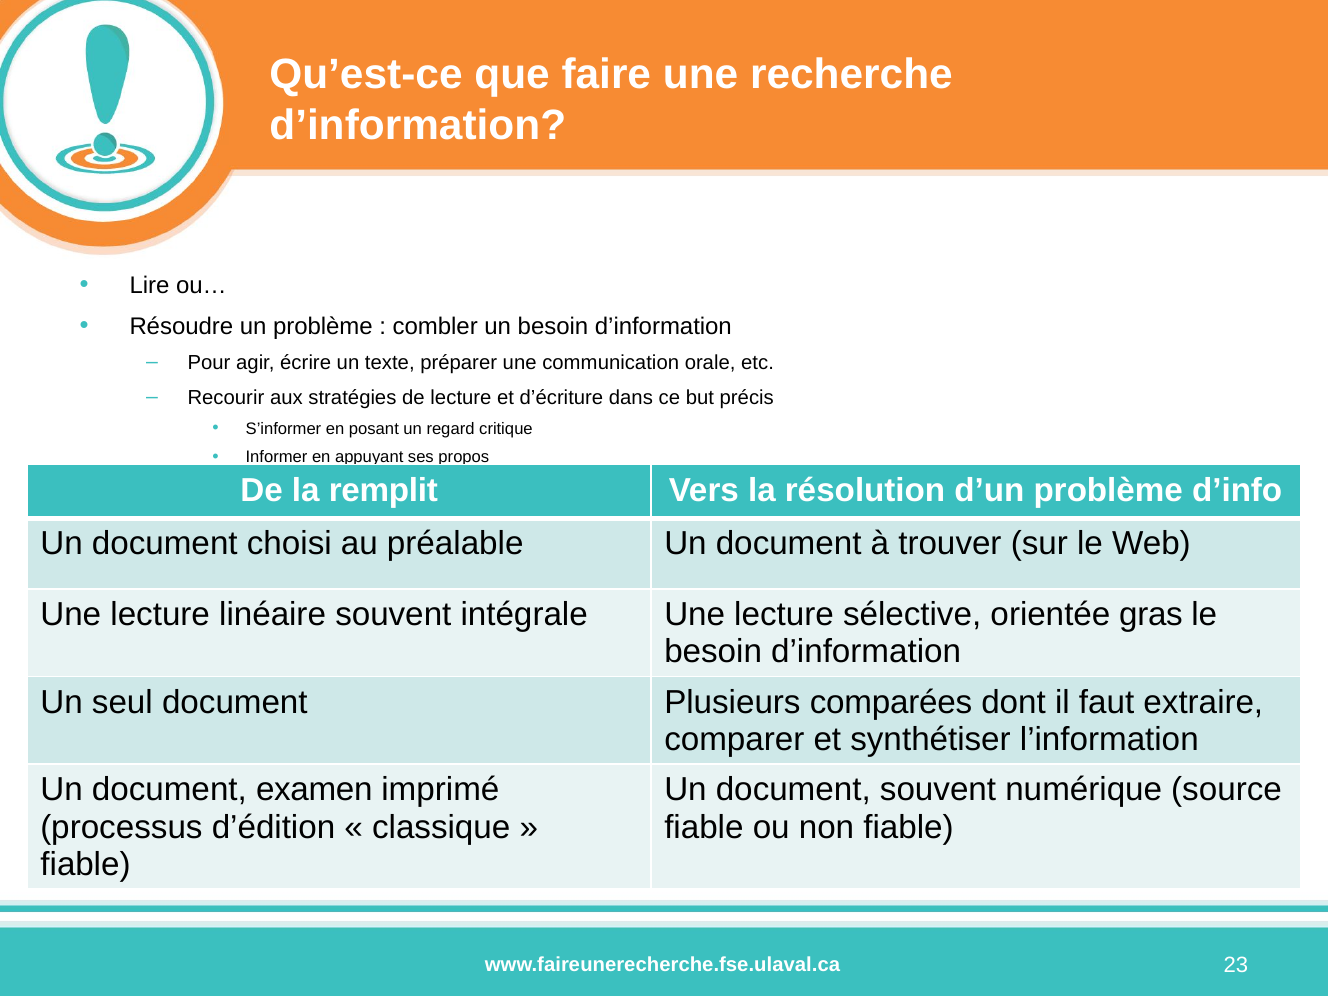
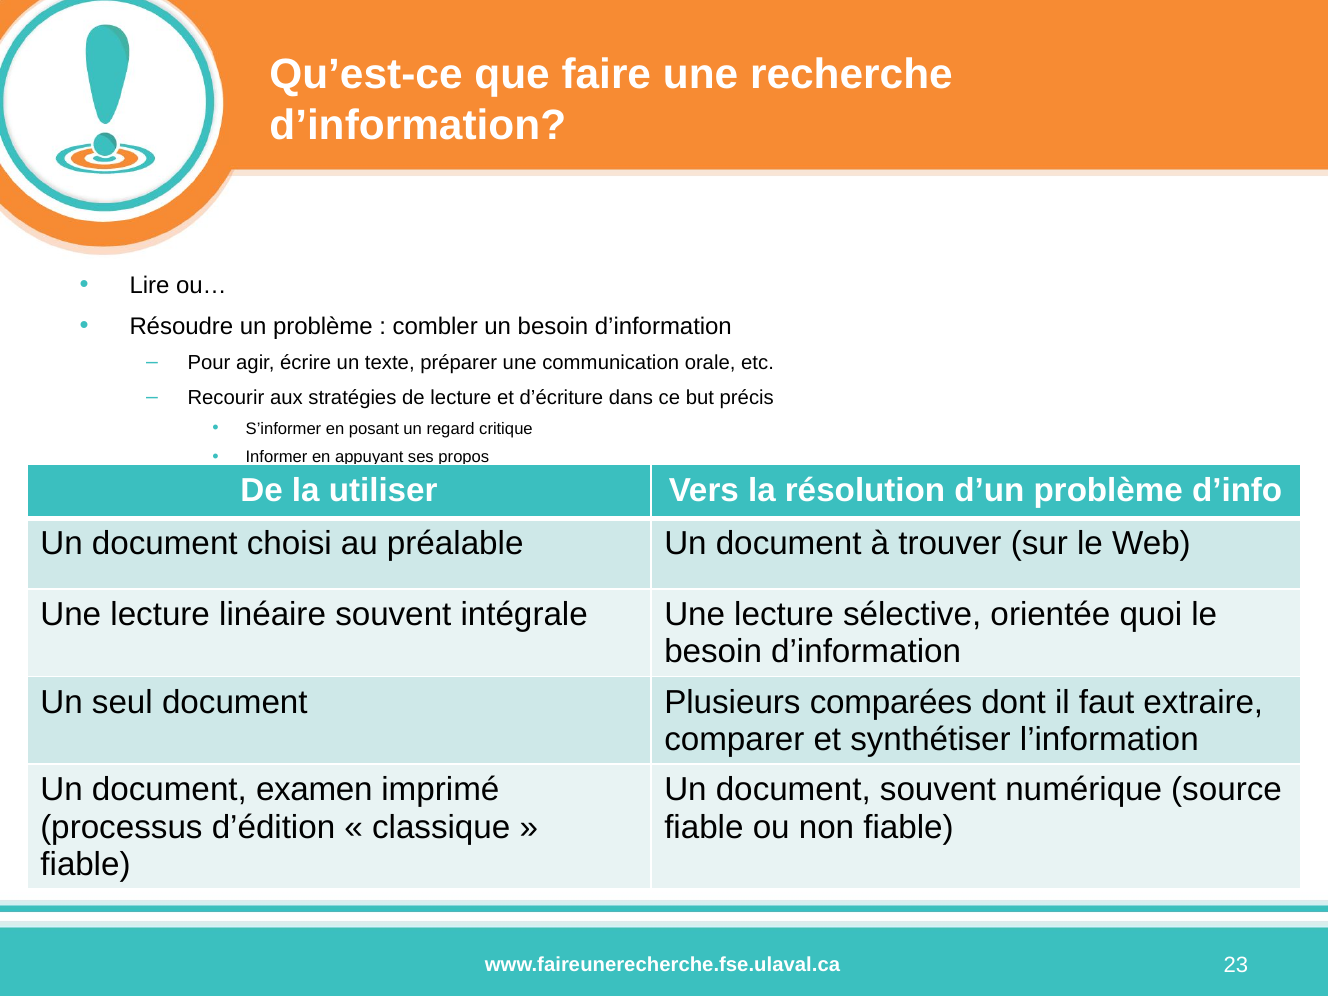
remplit: remplit -> utiliser (383, 490)
gras: gras -> quoi (1151, 615)
